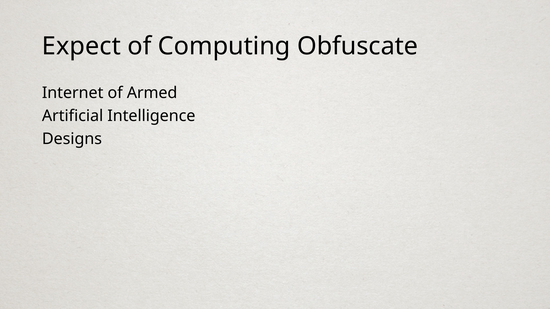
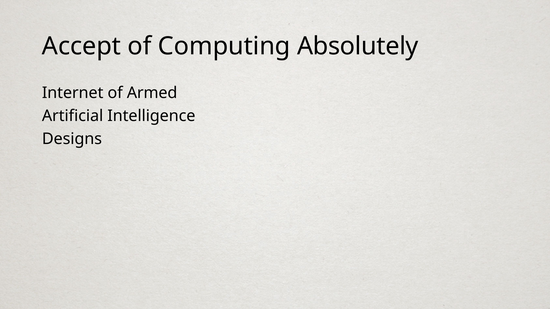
Expect: Expect -> Accept (81, 46)
Obfuscate: Obfuscate -> Absolutely (358, 46)
